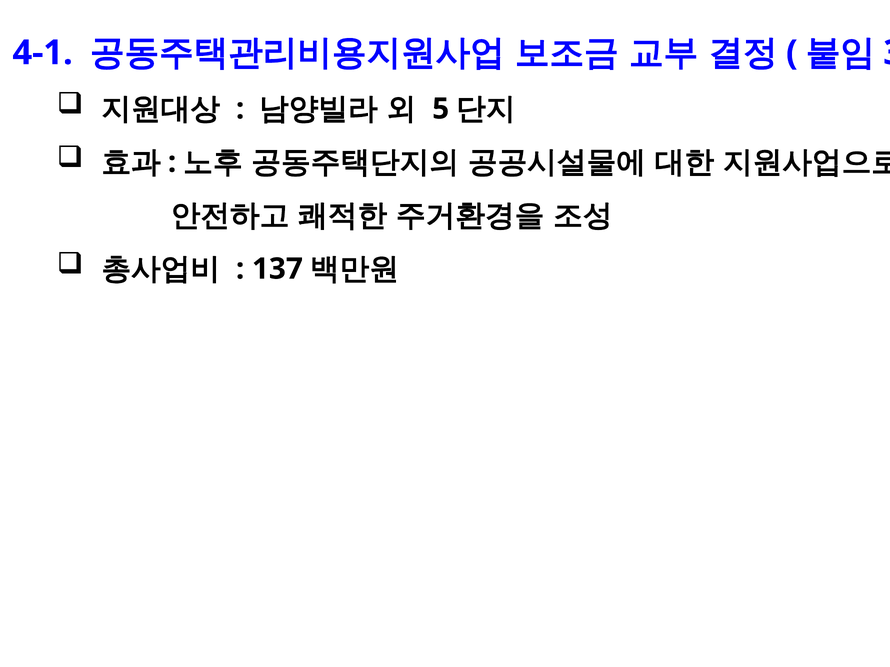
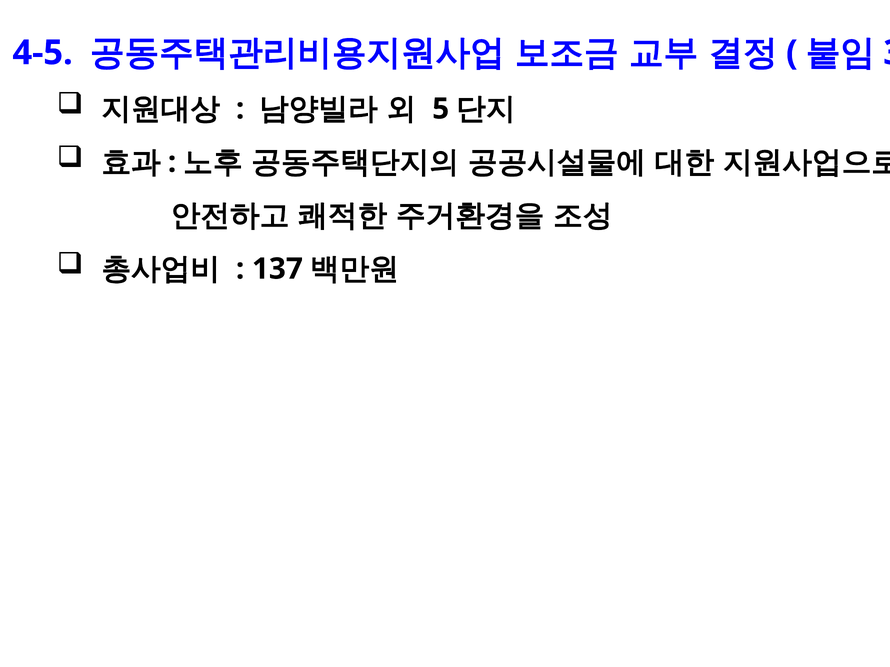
4-1: 4-1 -> 4-5 (43, 53)
